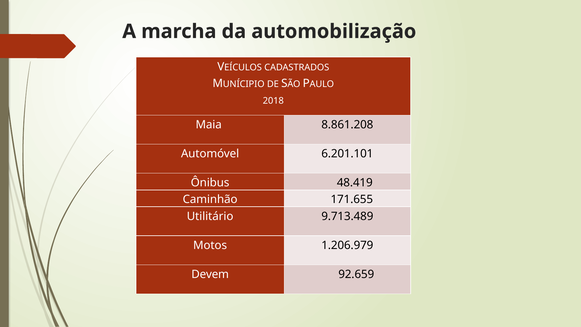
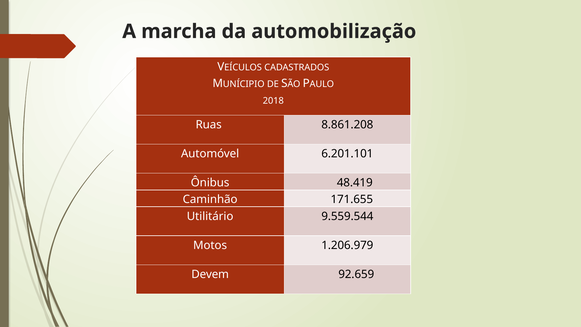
Maia: Maia -> Ruas (209, 125)
9.713.489: 9.713.489 -> 9.559.544 (347, 216)
